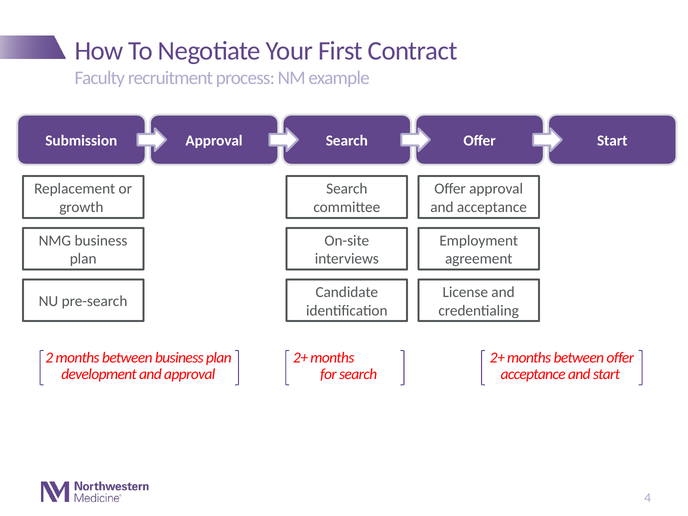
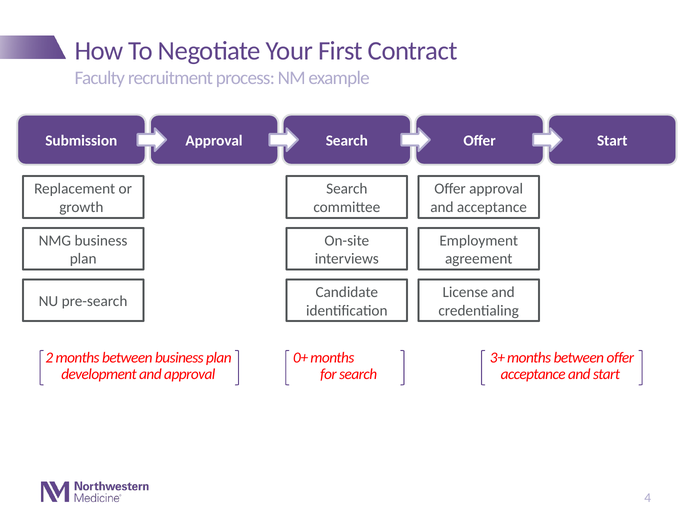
2+: 2+ -> 0+ (301, 358)
2+: 2+ -> 3+ (497, 358)
